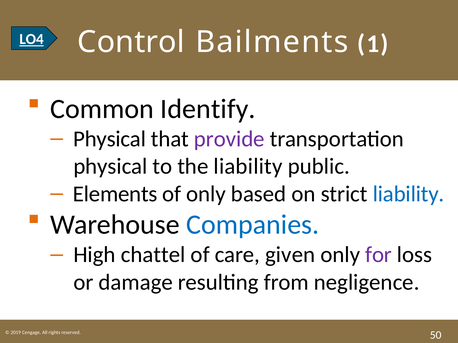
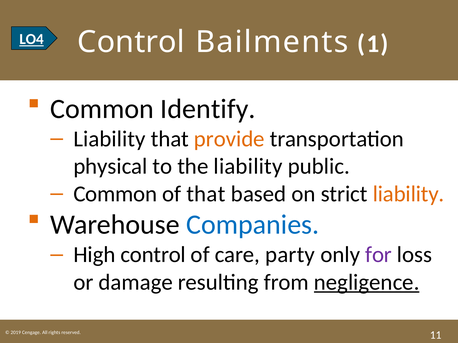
Physical: Physical -> Liability (109, 139)
provide colour: purple -> orange (229, 139)
Elements: Elements -> Common (115, 194)
of only: only -> that (206, 194)
liability colour: blue -> orange (409, 194)
High chattel: chattel -> control (153, 255)
given: given -> party (290, 255)
negligence underline: none -> present (367, 283)
50: 50 -> 11 (436, 336)
